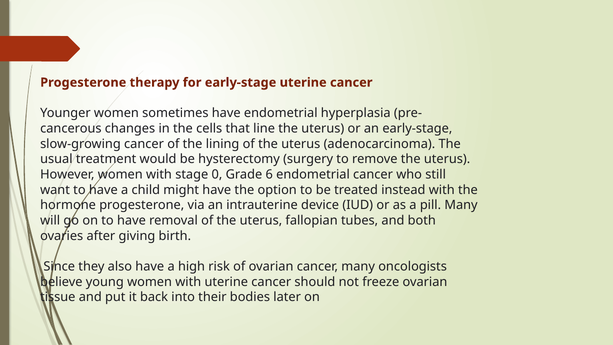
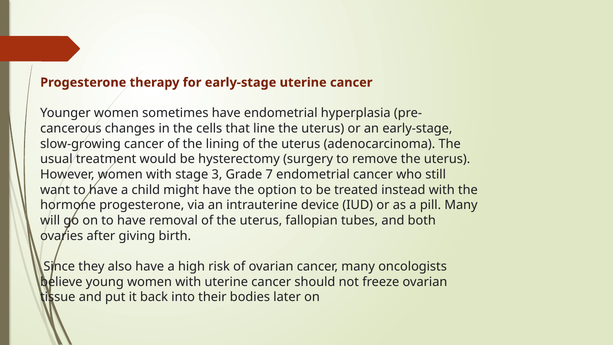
0: 0 -> 3 (217, 174)
6: 6 -> 7 (269, 174)
